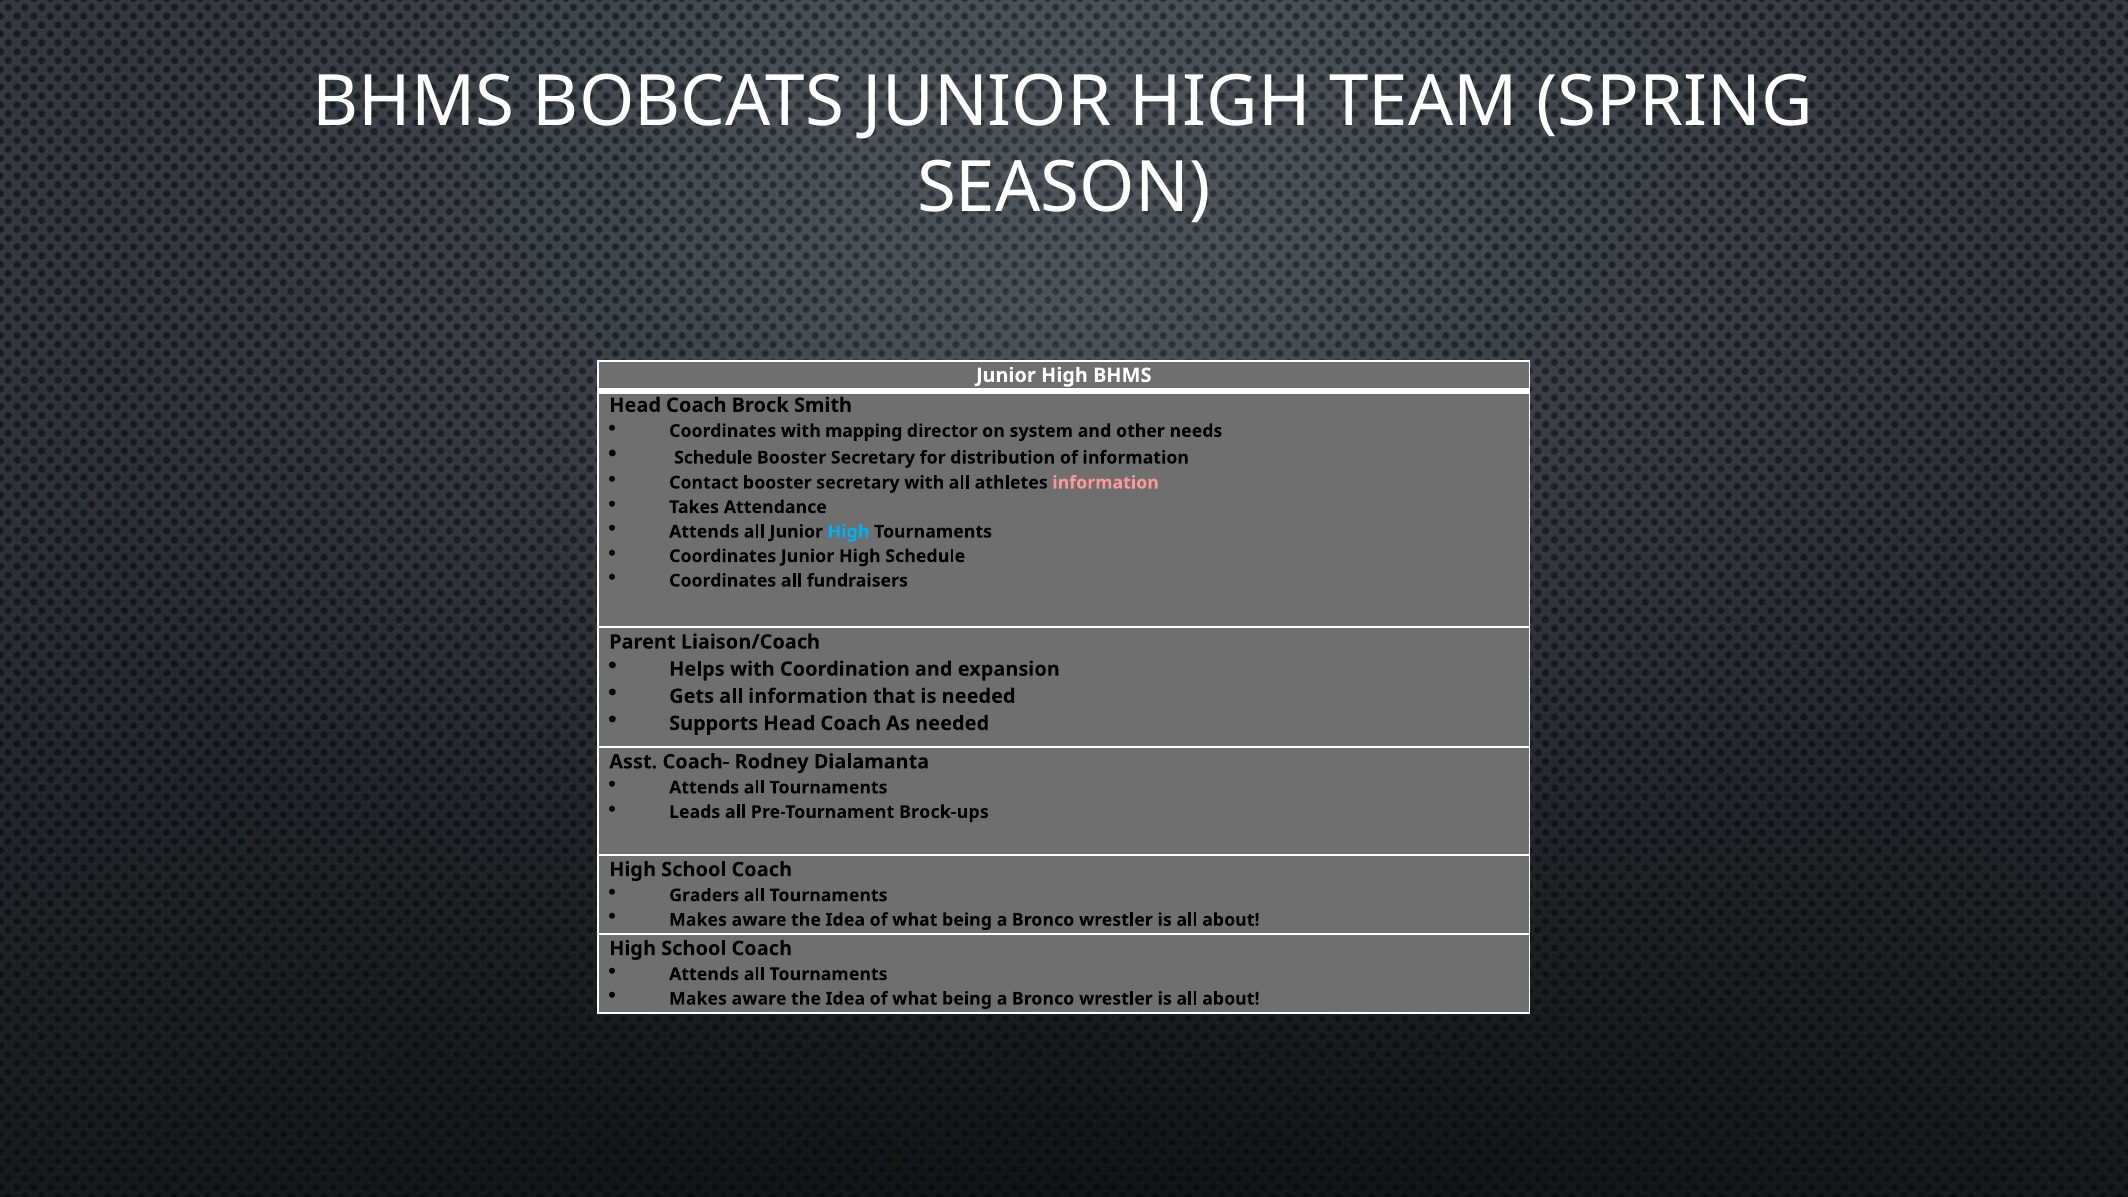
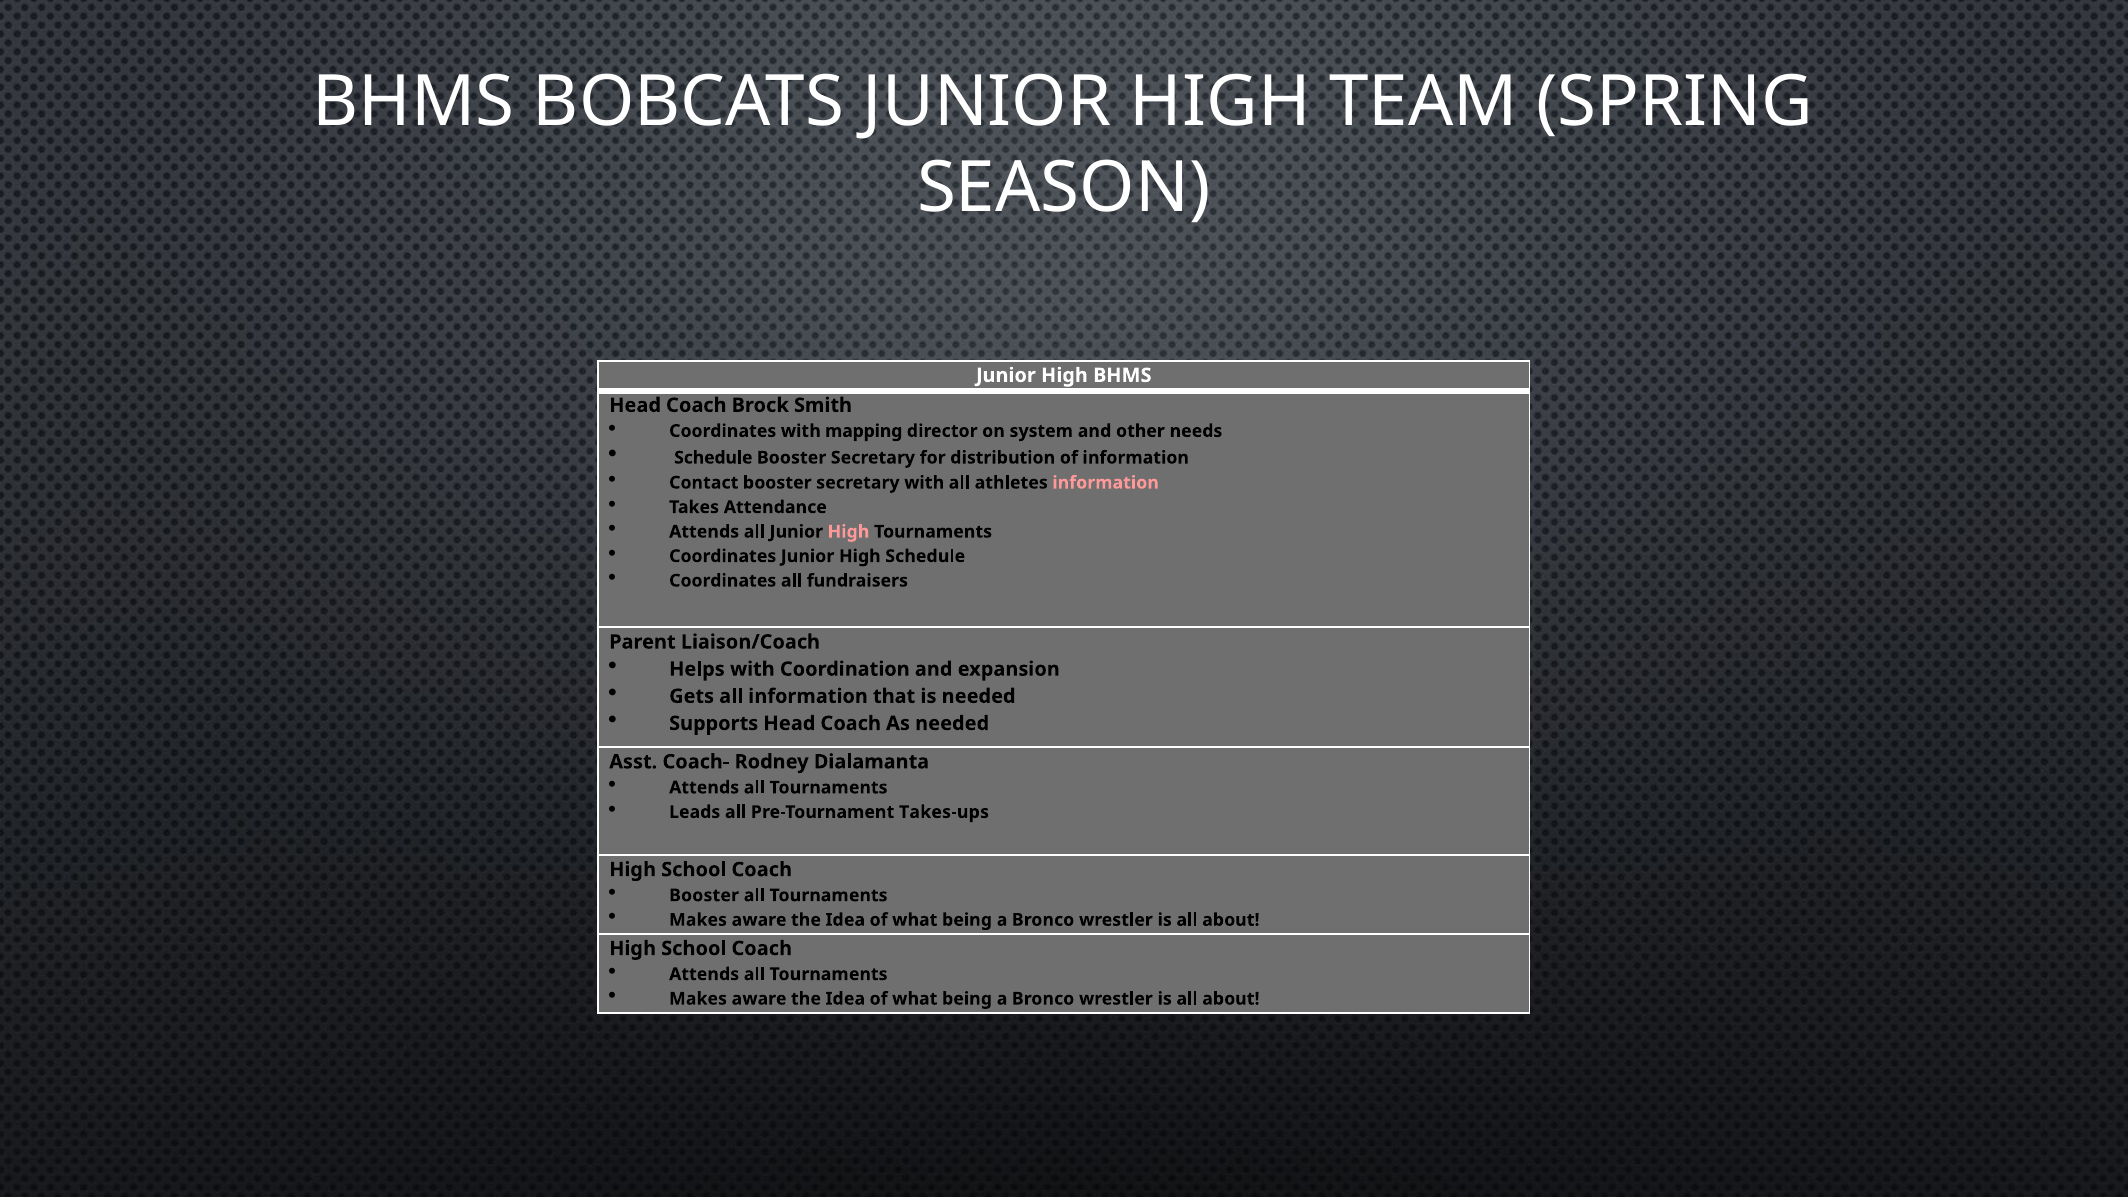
High colour: light blue -> pink (848, 532)
Brock-ups: Brock-ups -> Takes-ups (944, 812)
Graders: Graders -> Booster (704, 895)
